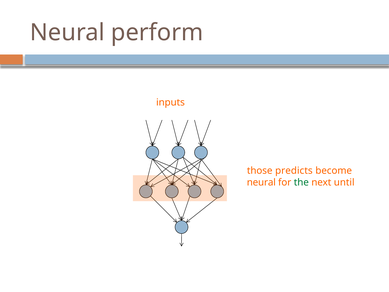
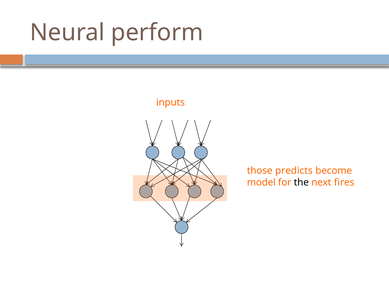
neural: neural -> model (261, 182)
the colour: green -> black (301, 182)
until: until -> fires (344, 182)
